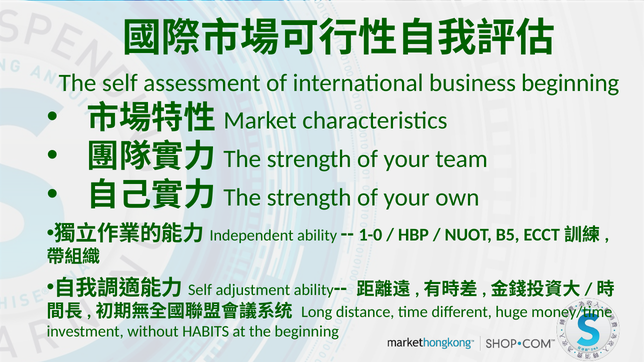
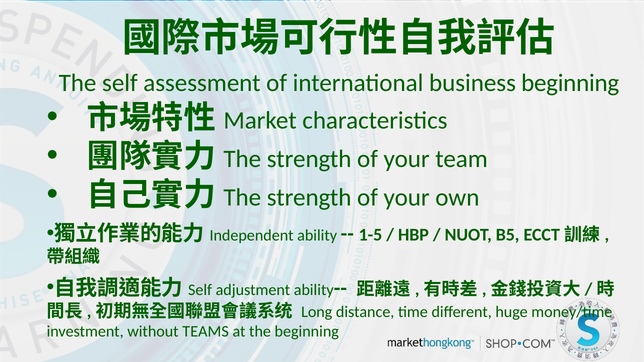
1-0: 1-0 -> 1-5 (370, 235)
HABITS: HABITS -> TEAMS (206, 332)
